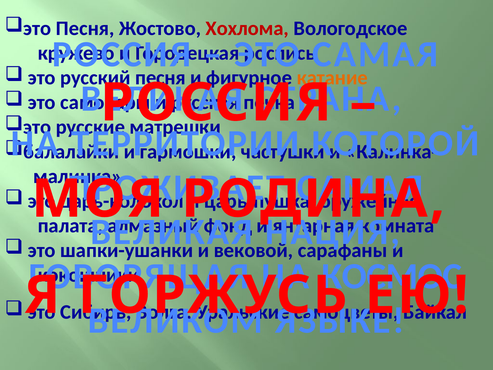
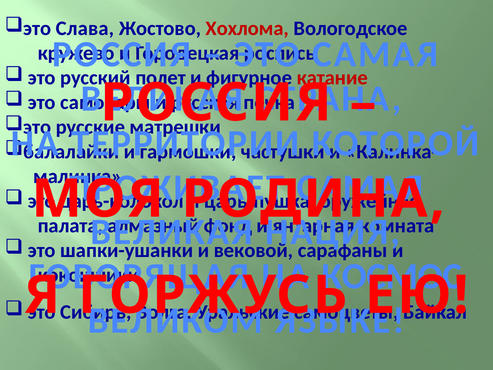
это Песня: Песня -> Слава (85, 29)
русский песня: песня -> полет (161, 78)
катание colour: orange -> red (332, 78)
